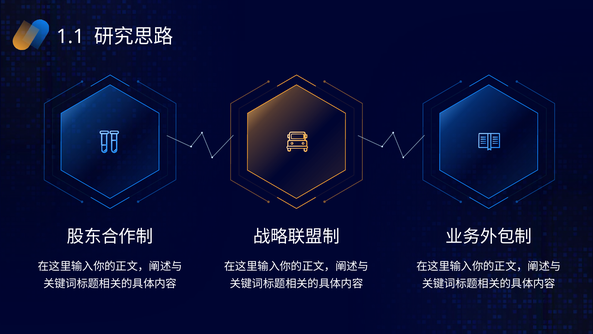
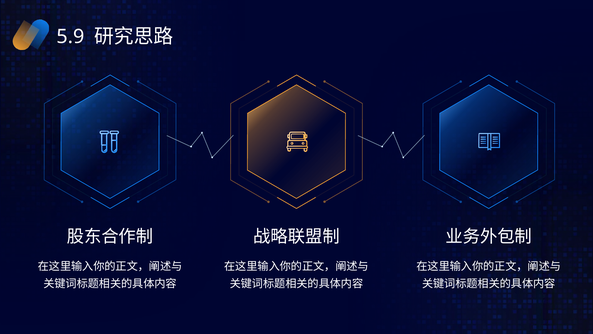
1.1: 1.1 -> 5.9 (70, 37)
